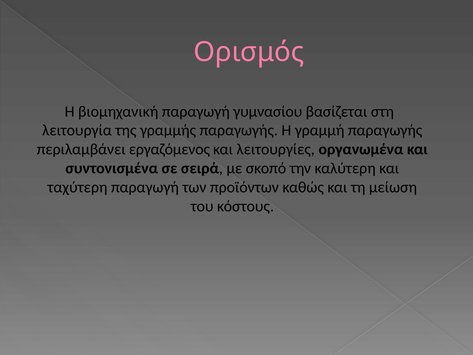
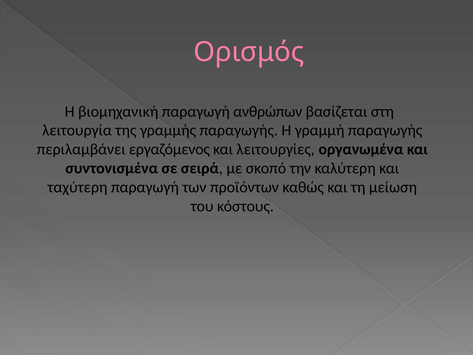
γυμνασίου: γυμνασίου -> ανθρώπων (268, 111)
